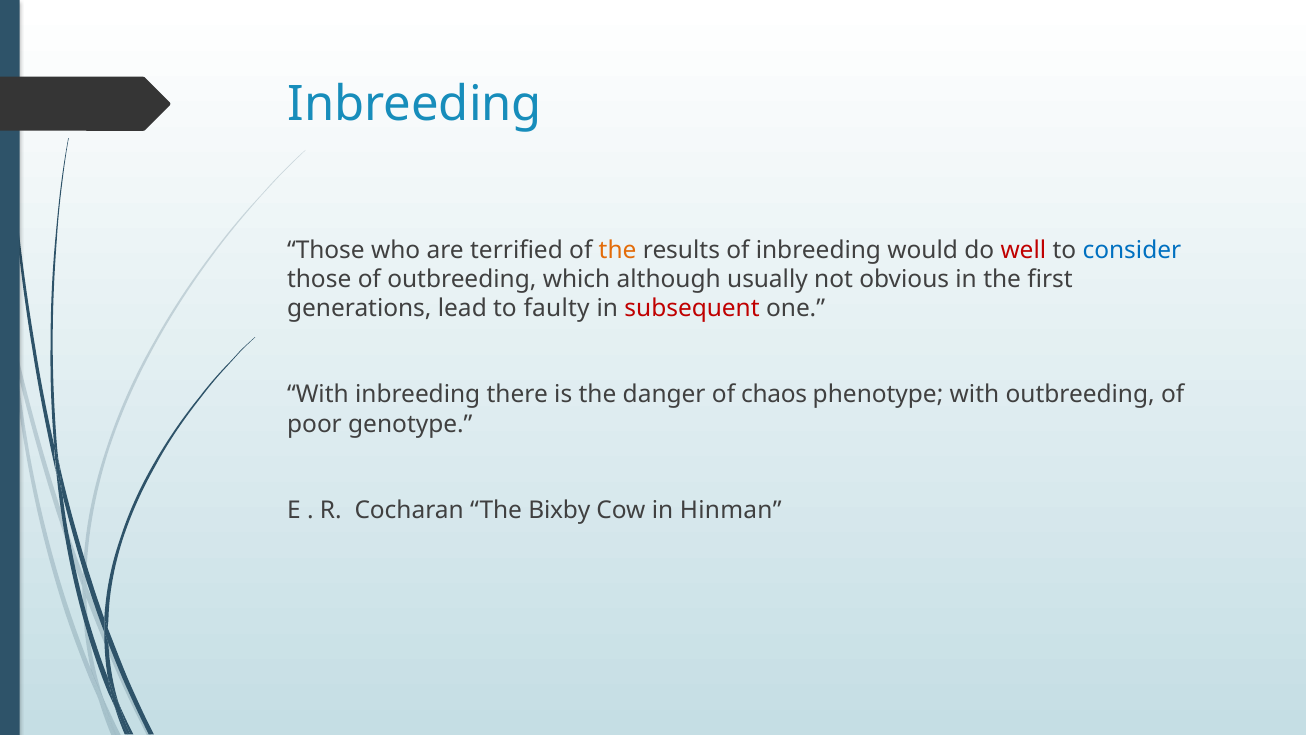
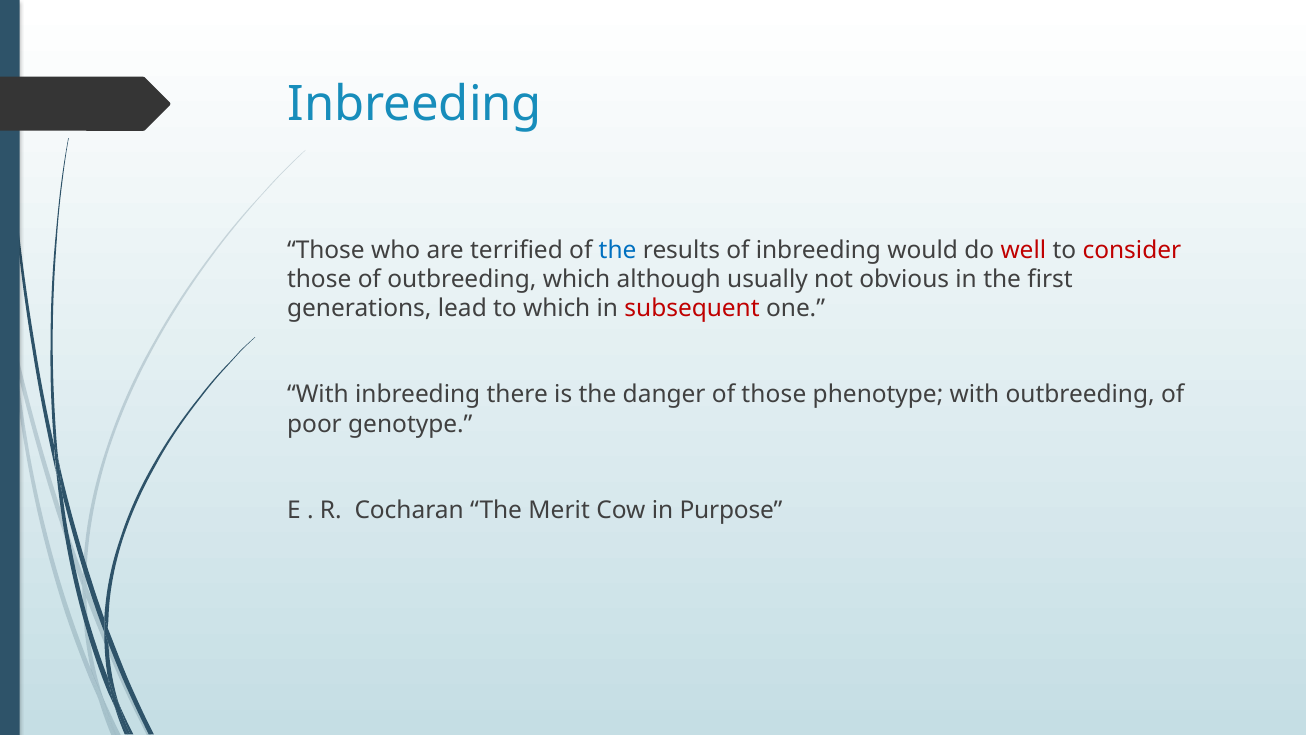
the colour: orange -> blue (618, 250)
consider colour: blue -> red (1132, 250)
to faulty: faulty -> which (557, 309)
of chaos: chaos -> those (774, 395)
Bixby: Bixby -> Merit (559, 510)
Hinman: Hinman -> Purpose (731, 510)
